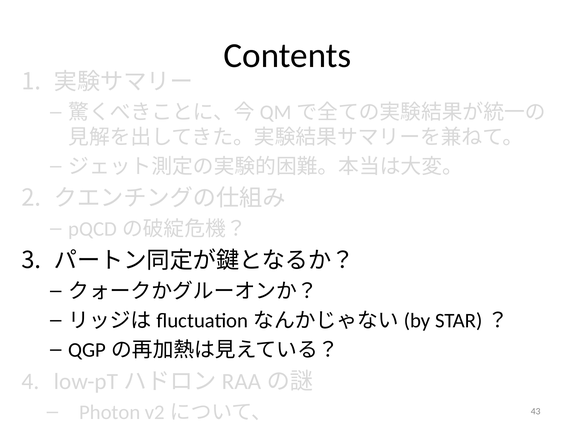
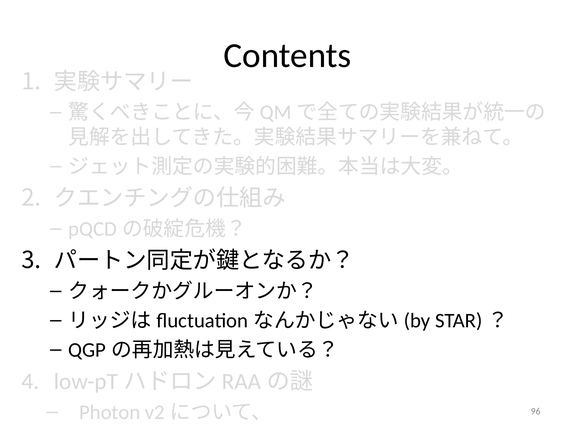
43: 43 -> 96 (536, 412)
